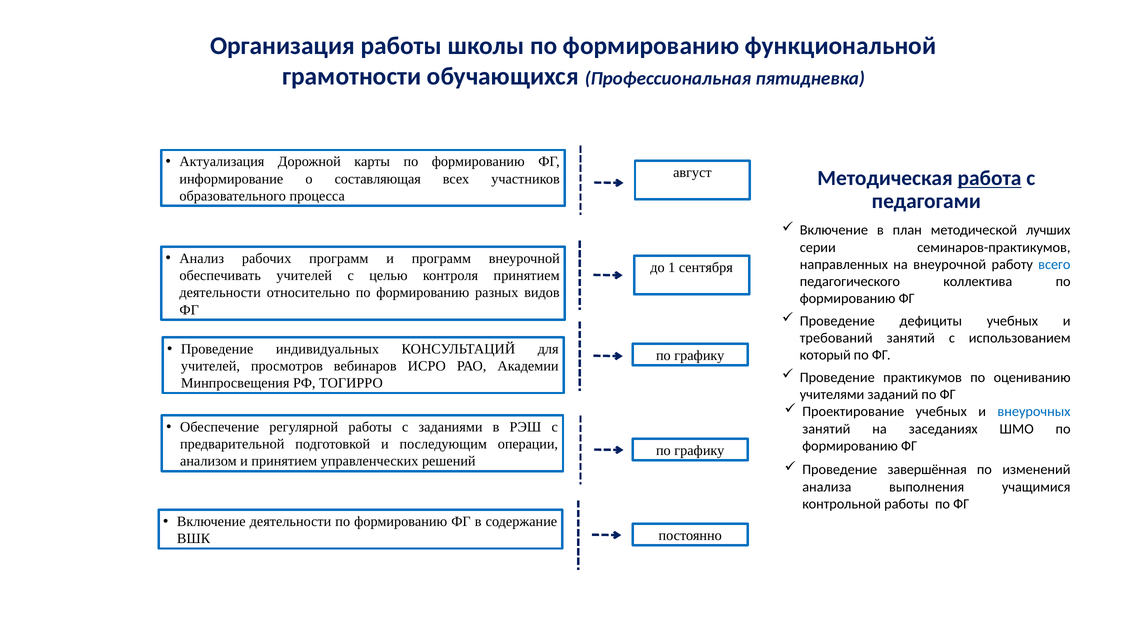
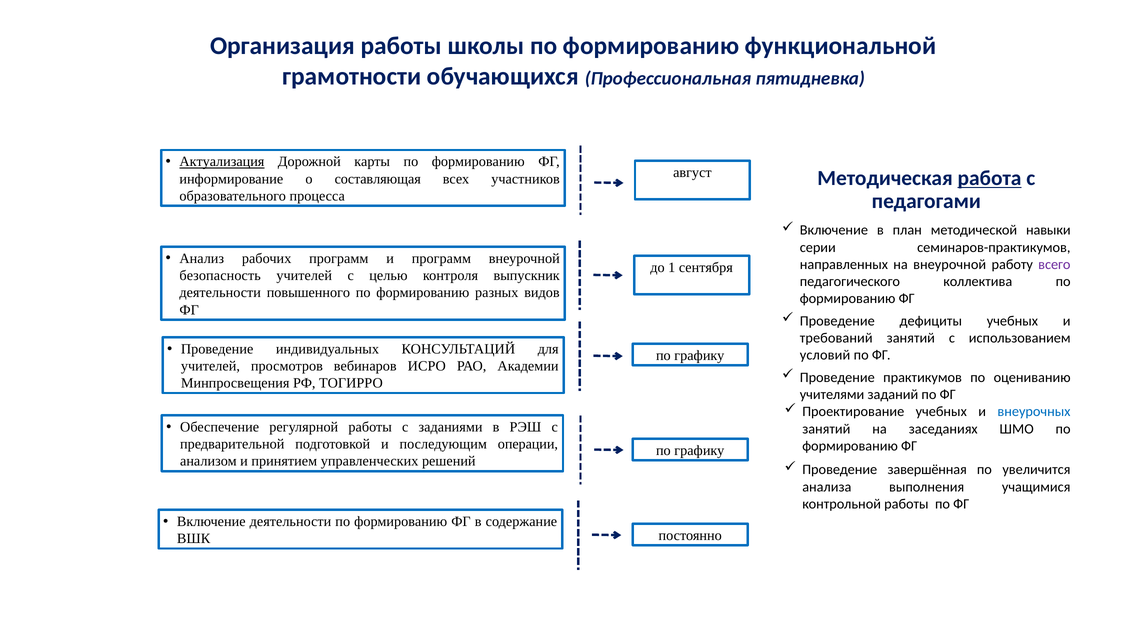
Актуализация underline: none -> present (222, 162)
лучших: лучших -> навыки (1048, 230)
всего colour: blue -> purple (1054, 264)
обеспечивать: обеспечивать -> безопасность (220, 276)
контроля принятием: принятием -> выпускник (527, 276)
относительно: относительно -> повышенного (308, 293)
который: который -> условий (825, 355)
изменений: изменений -> увеличится (1036, 470)
